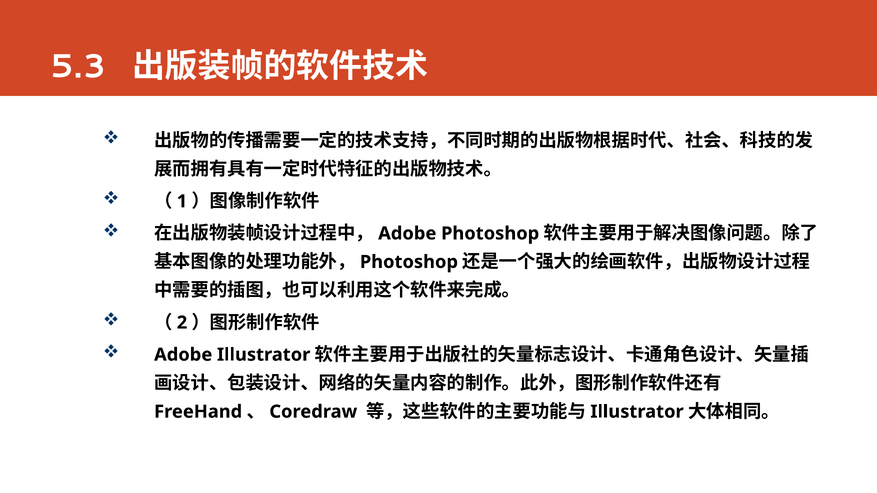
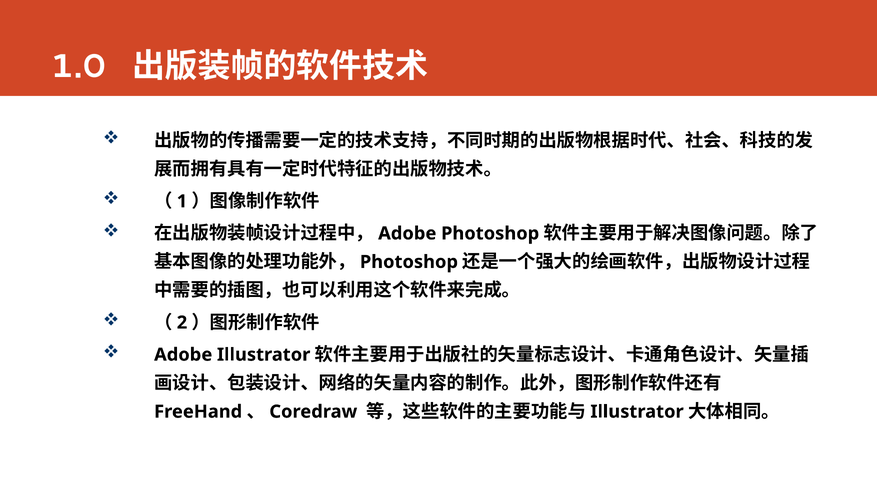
5.3: 5.3 -> 1.0 (78, 66)
